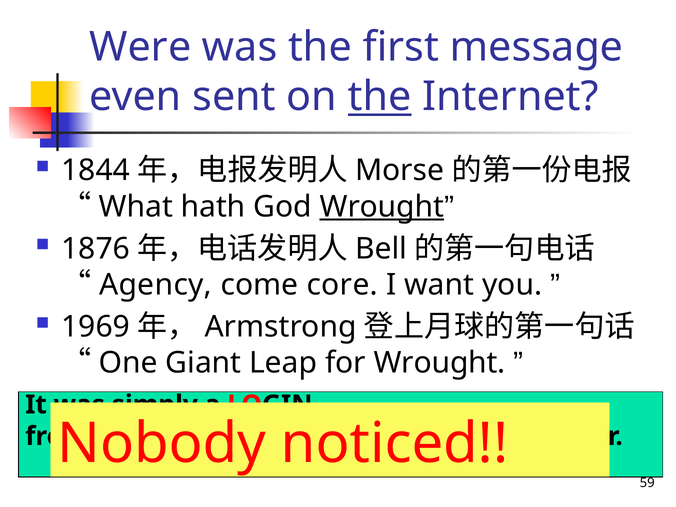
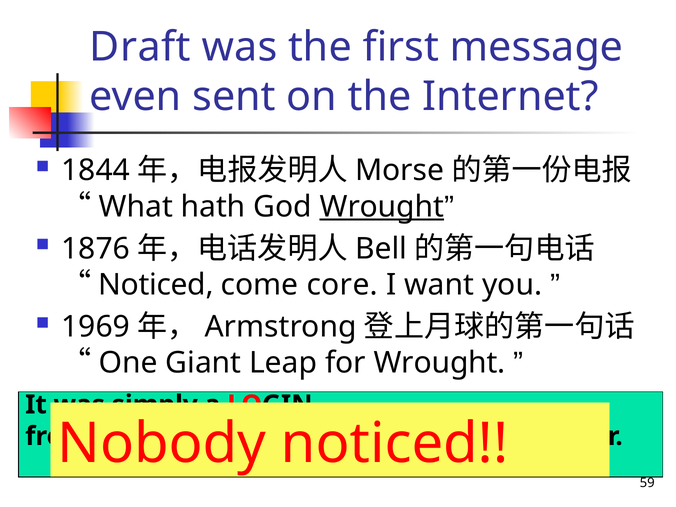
Were: Were -> Draft (140, 47)
the underline: present -> none (380, 97)
Agency: Agency -> Noticed (156, 285)
